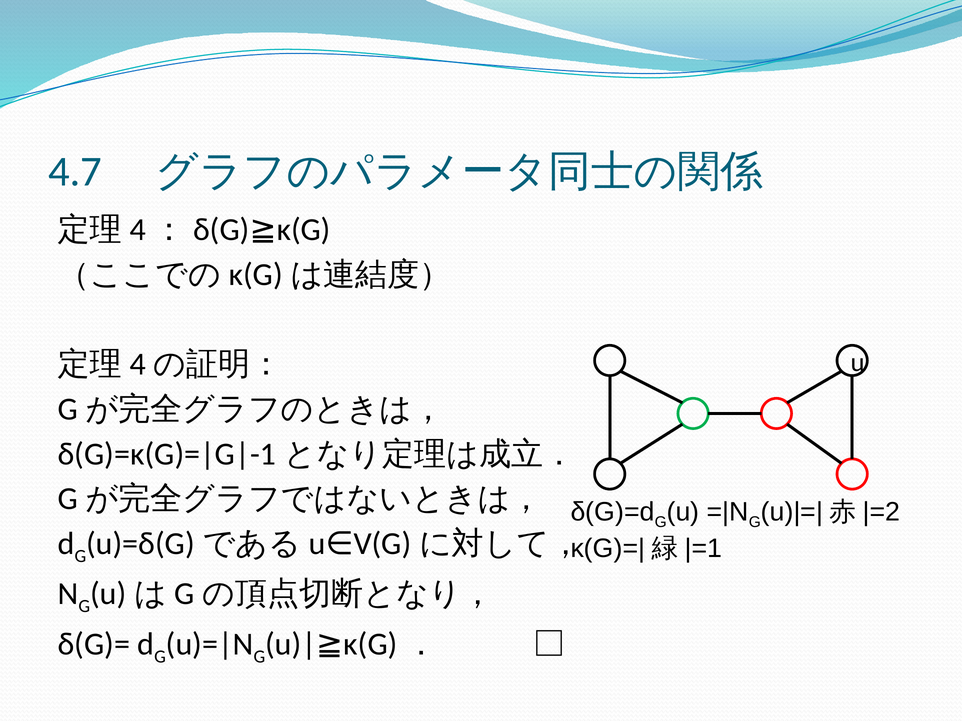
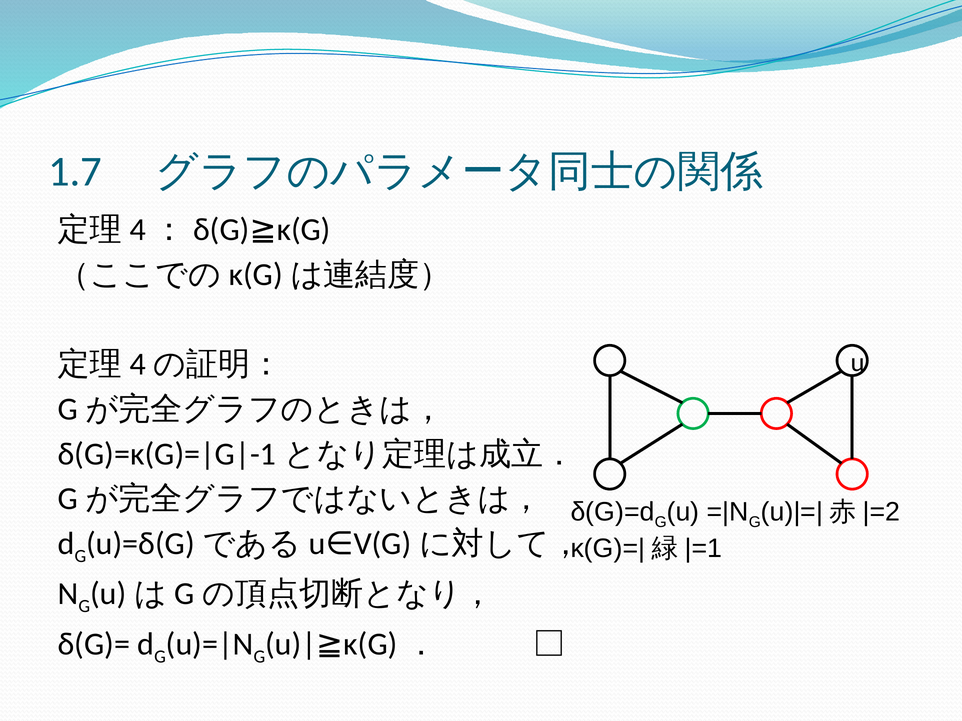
4.7: 4.7 -> 1.7 (75, 172)
